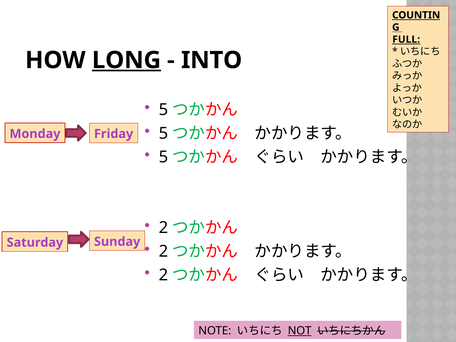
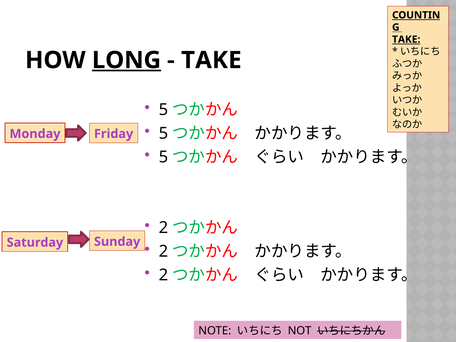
FULL: FULL -> TAKE (406, 39)
INTO: INTO -> TAKE (211, 60)
NOT underline: present -> none (300, 331)
